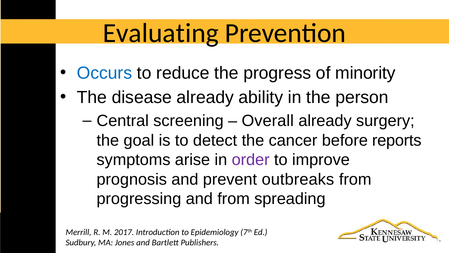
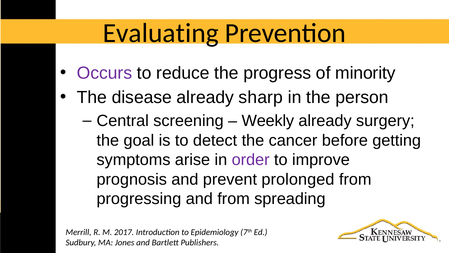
Occurs colour: blue -> purple (105, 73)
ability: ability -> sharp (261, 97)
Overall: Overall -> Weekly (268, 121)
reports: reports -> getting (397, 140)
outbreaks: outbreaks -> prolonged (298, 179)
